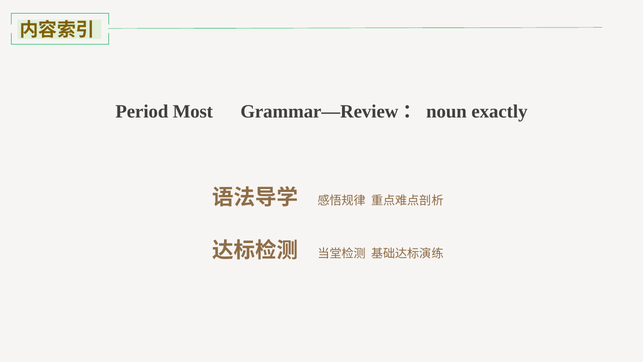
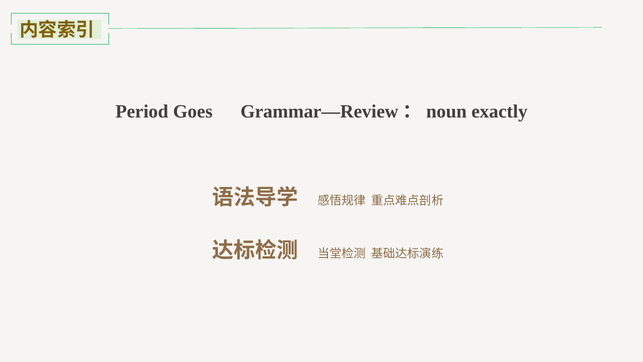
Most: Most -> Goes (193, 111)
